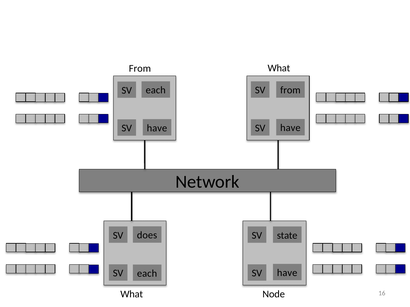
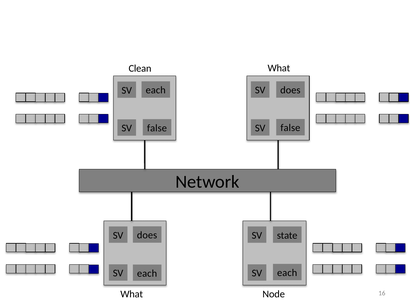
From: From -> Clean (140, 68)
from: from -> does (290, 90)
have: have -> false (290, 128)
have: have -> false (157, 128)
have: have -> each (287, 273)
